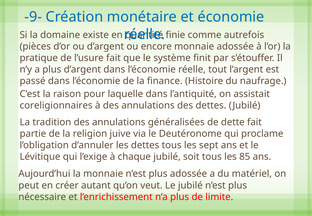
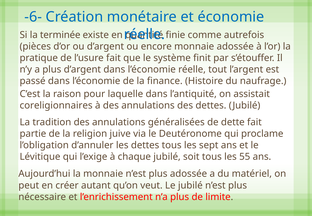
-9-: -9- -> -6- (33, 17)
domaine: domaine -> terminée (60, 35)
85: 85 -> 55 (245, 157)
